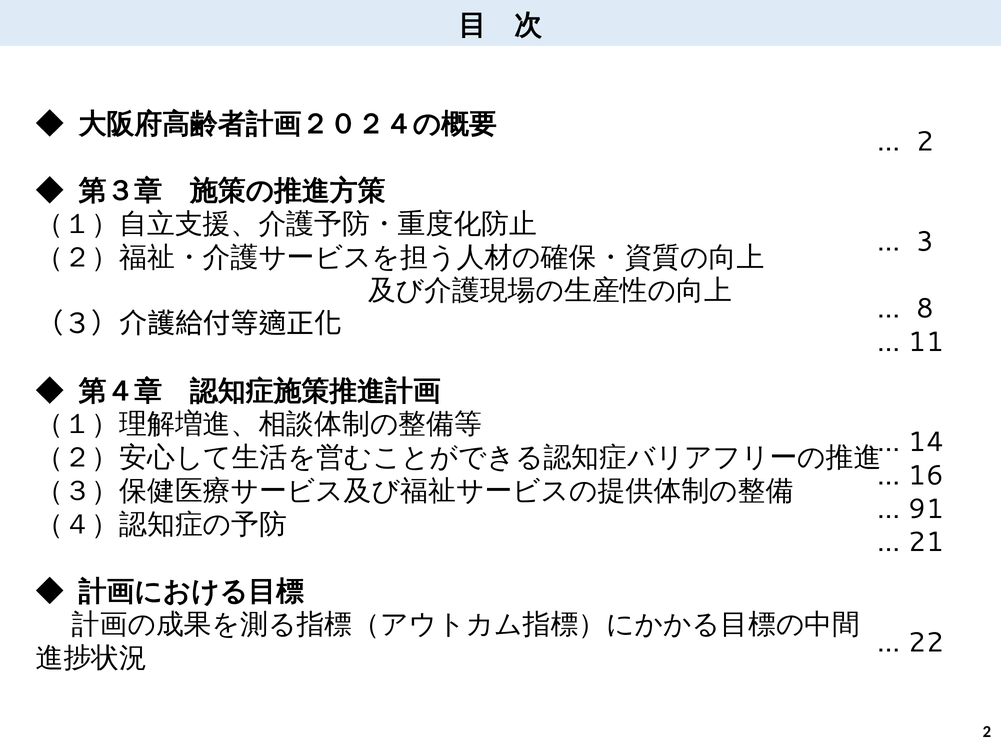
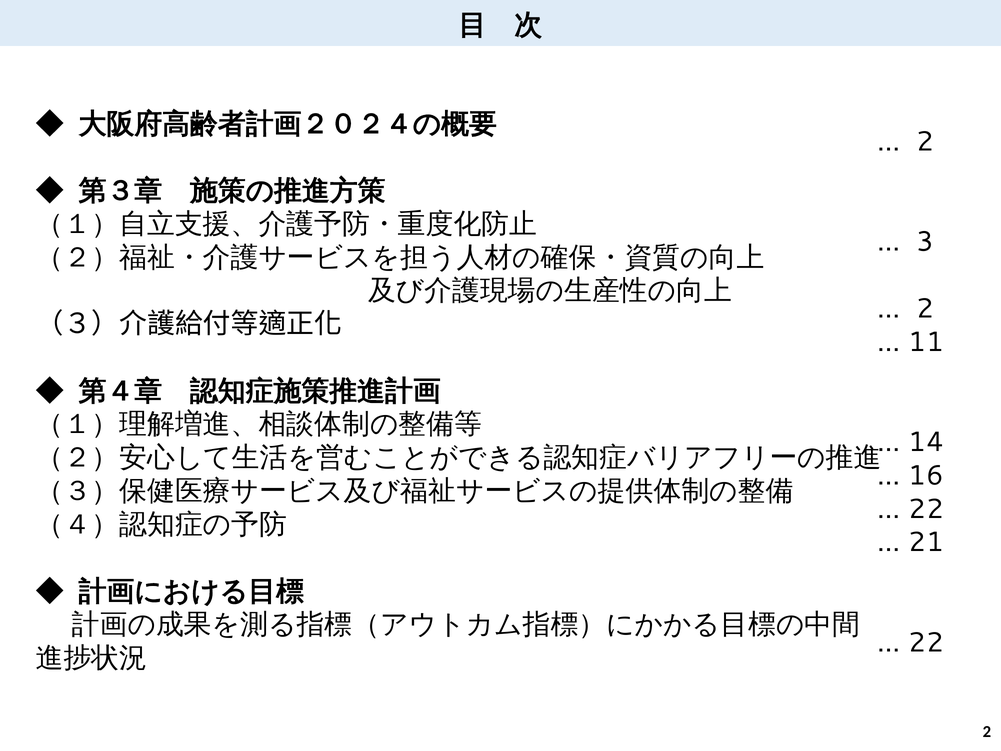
8: 8 -> 2 (925, 308)
91: 91 -> 22 (926, 509)
